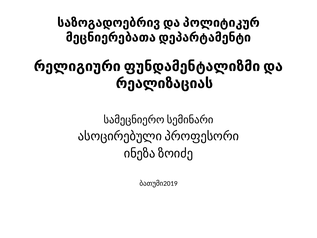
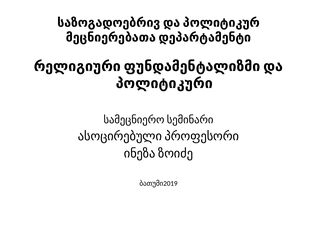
რეალიზაციას: რეალიზაციას -> პოლიტიკური (164, 83)
